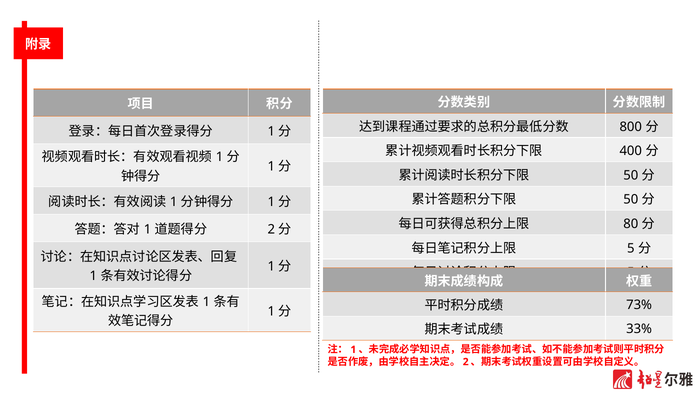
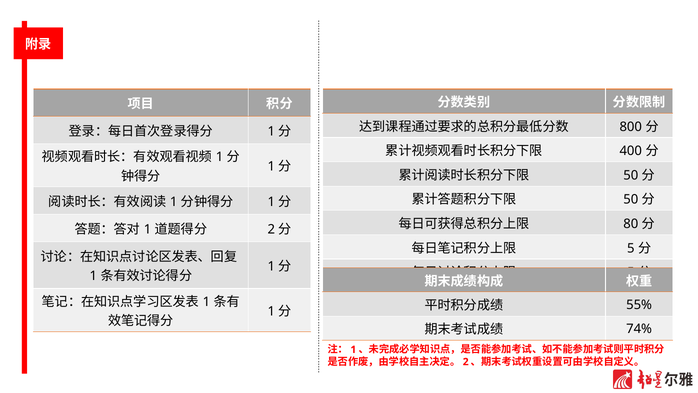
73%: 73% -> 55% (639, 304)
33%: 33% -> 74% (639, 329)
